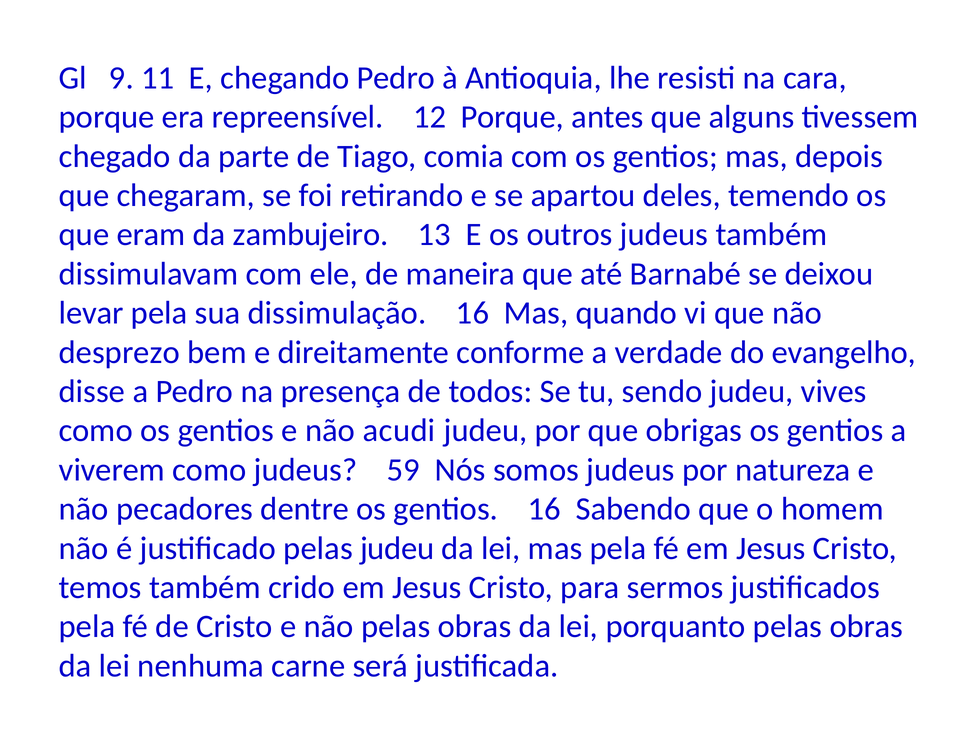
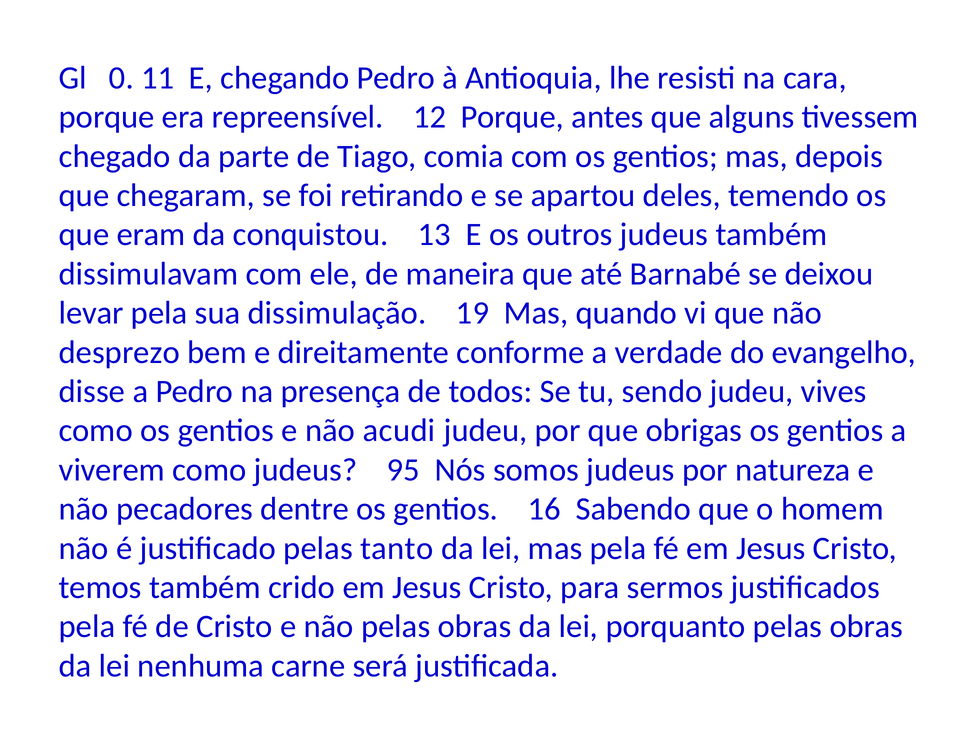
9: 9 -> 0 (121, 78)
zambujeiro: zambujeiro -> conquistou (311, 235)
dissimulação 16: 16 -> 19 (473, 313)
59: 59 -> 95 (403, 470)
pelas judeu: judeu -> tanto (397, 548)
